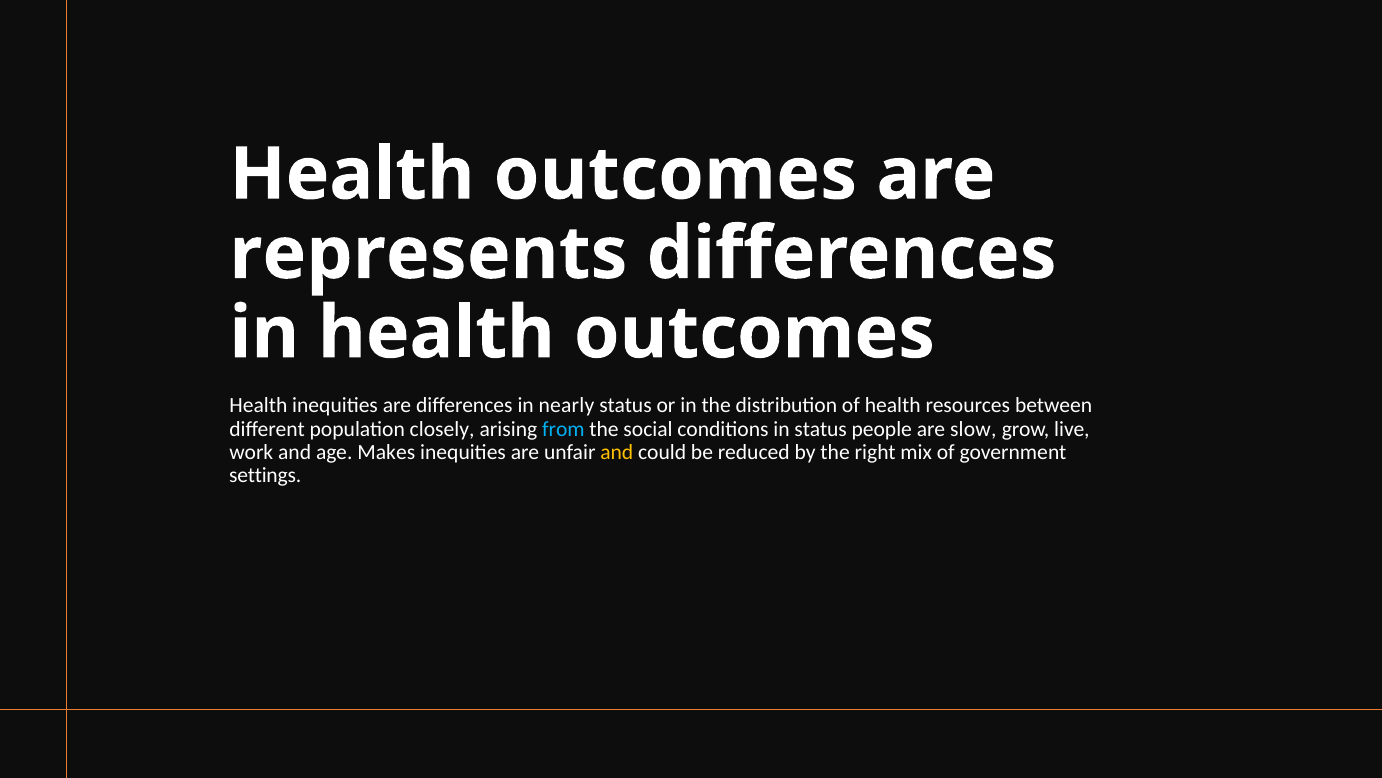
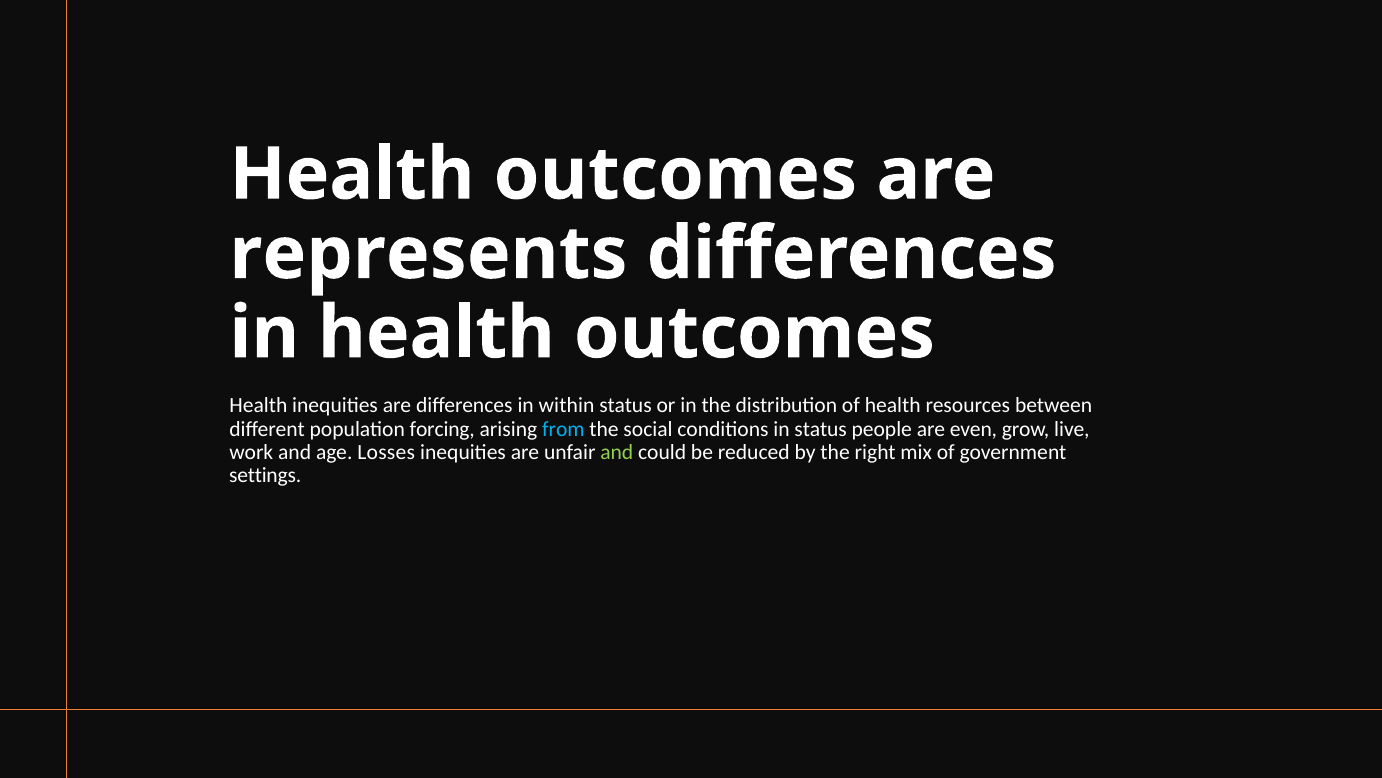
nearly: nearly -> within (567, 405)
closely: closely -> forcing (442, 429)
slow: slow -> even (973, 429)
Makes: Makes -> Losses (386, 452)
and colour: yellow -> light green (617, 452)
